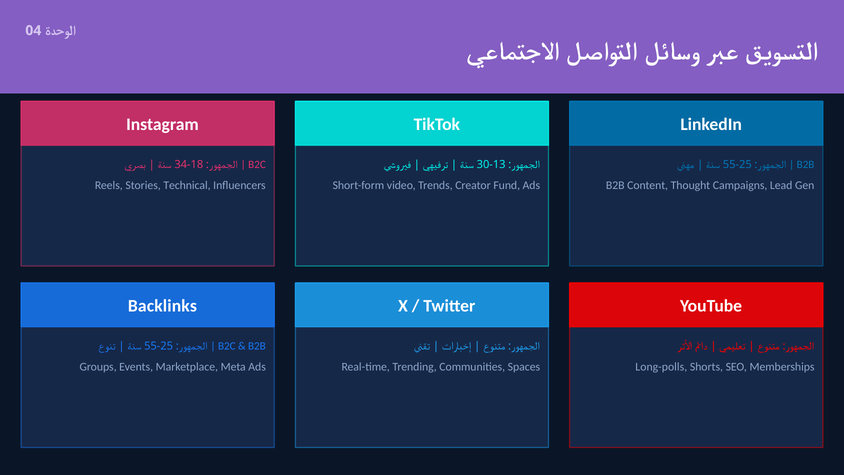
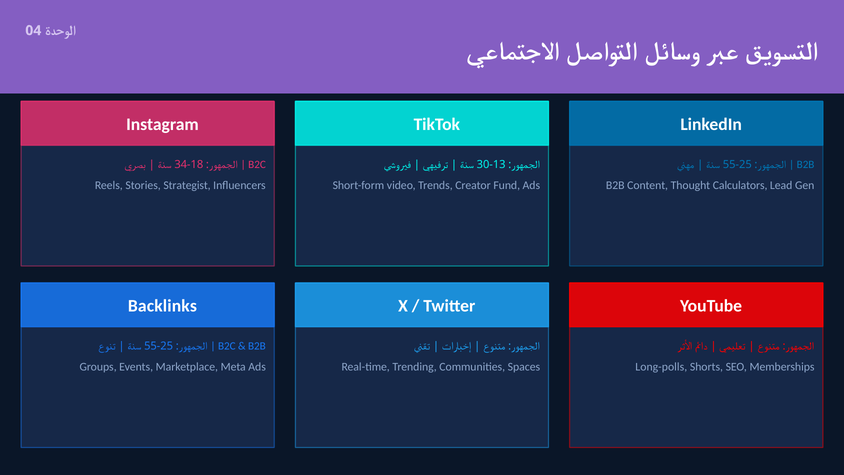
Technical: Technical -> Strategist (187, 185)
Campaigns: Campaigns -> Calculators (740, 185)
